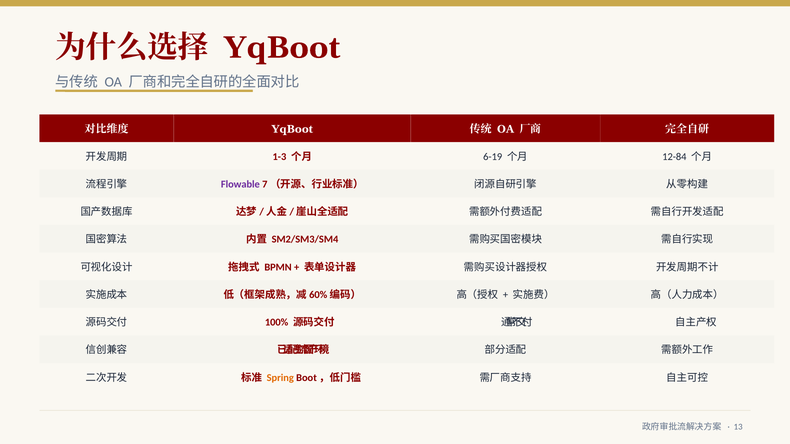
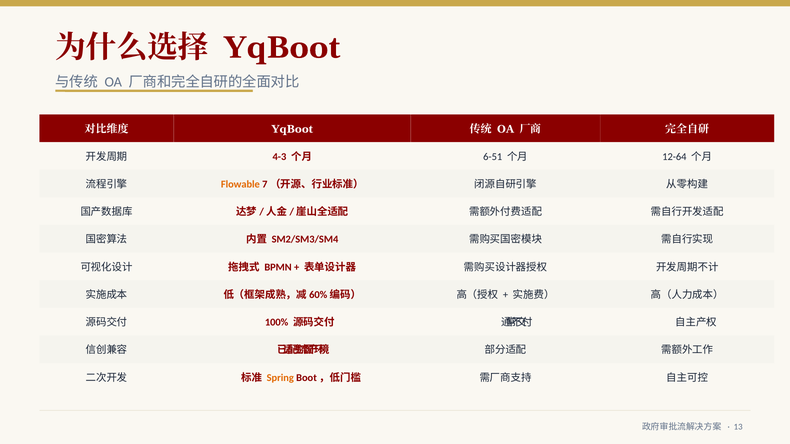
1-3: 1-3 -> 4-3 (279, 157)
6-19: 6-19 -> 6-51 (493, 157)
12-84: 12-84 -> 12-64 (674, 157)
Flowable colour: purple -> orange (240, 184)
